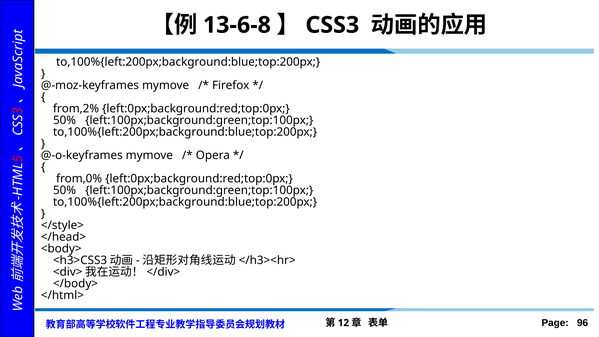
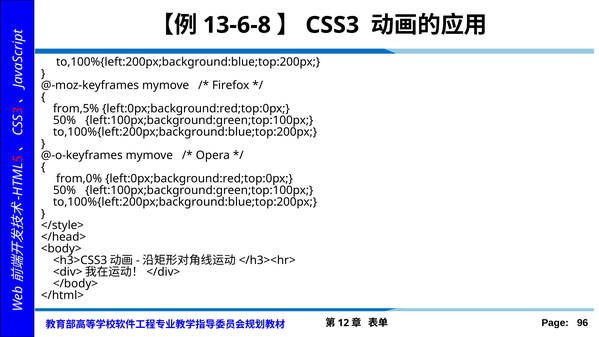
from,2%: from,2% -> from,5% (76, 109)
